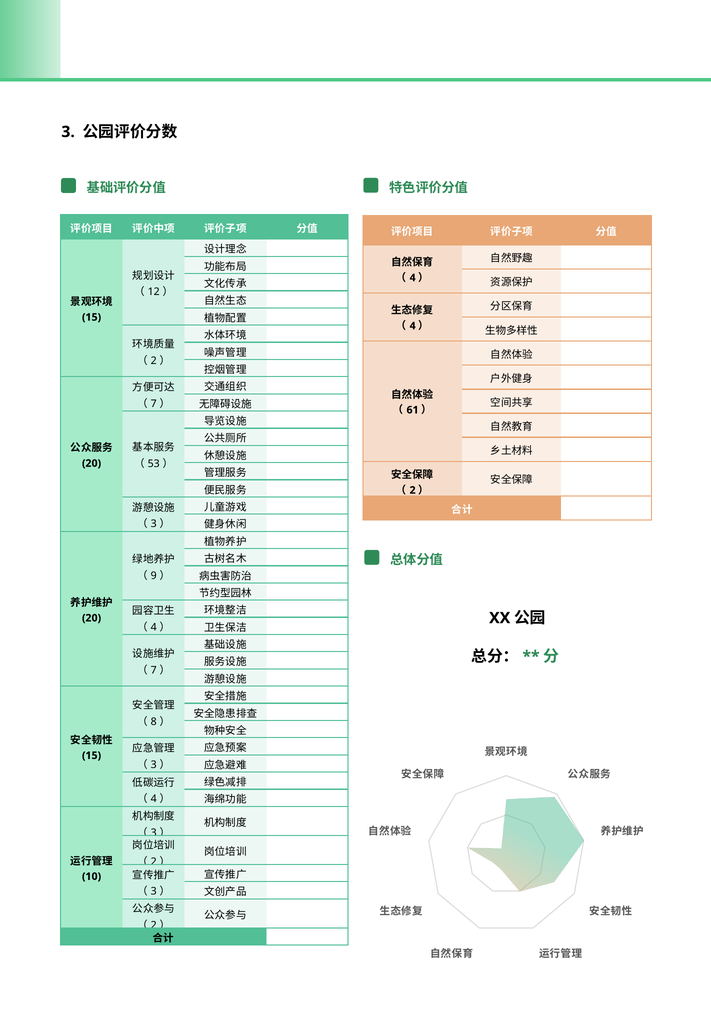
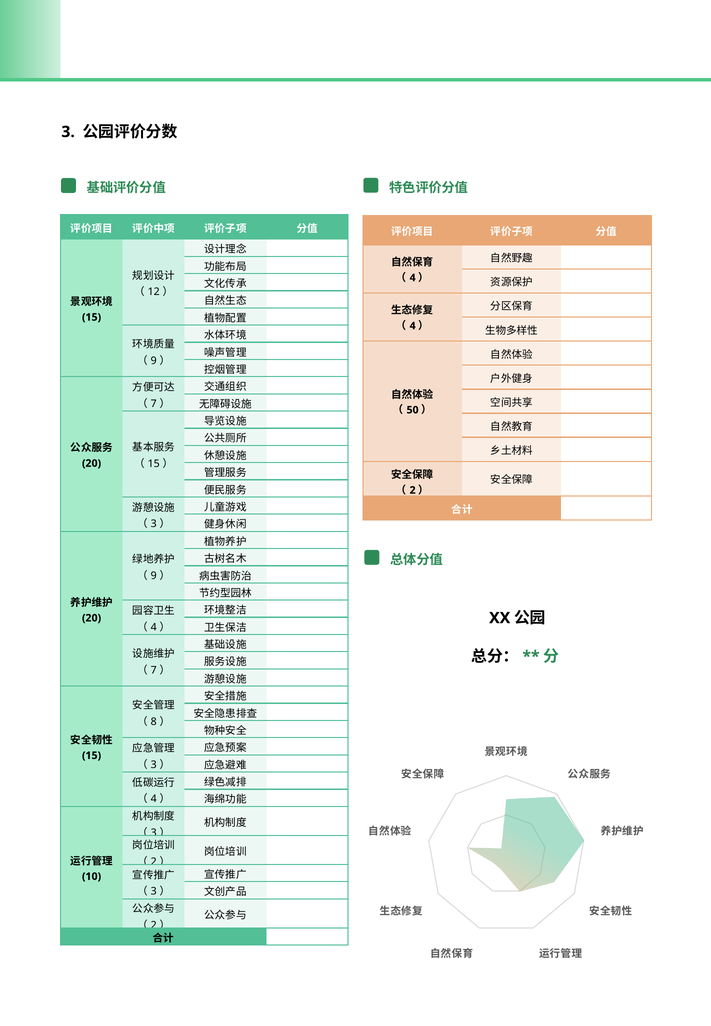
2: 2 -> 9 (154, 361)
61: 61 -> 50 (413, 410)
53: 53 -> 15 (154, 464)
